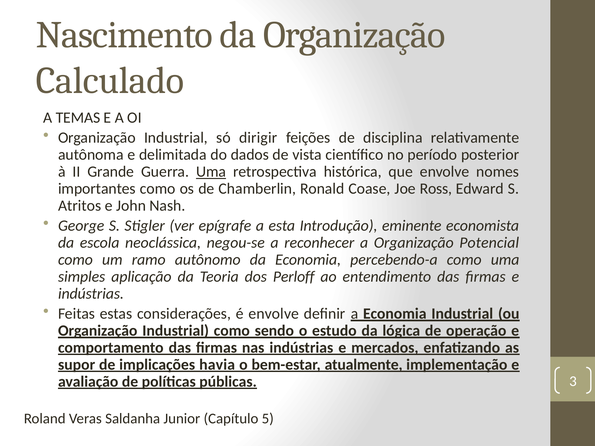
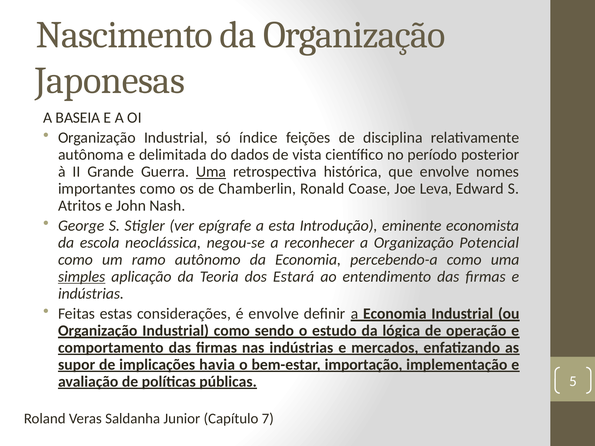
Calculado: Calculado -> Japonesas (110, 81)
TEMAS: TEMAS -> BASEIA (78, 118)
dirigir: dirigir -> índice (258, 138)
Ross: Ross -> Leva (436, 189)
simples underline: none -> present (82, 277)
Perloff: Perloff -> Estará (294, 277)
atualmente: atualmente -> importação (364, 365)
3: 3 -> 5 (573, 381)
5: 5 -> 7 (268, 419)
